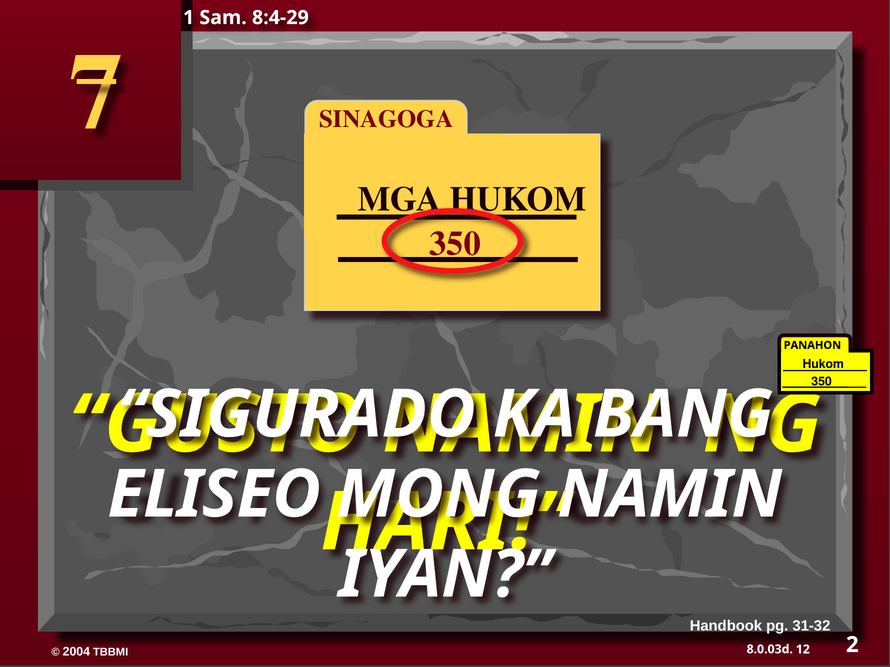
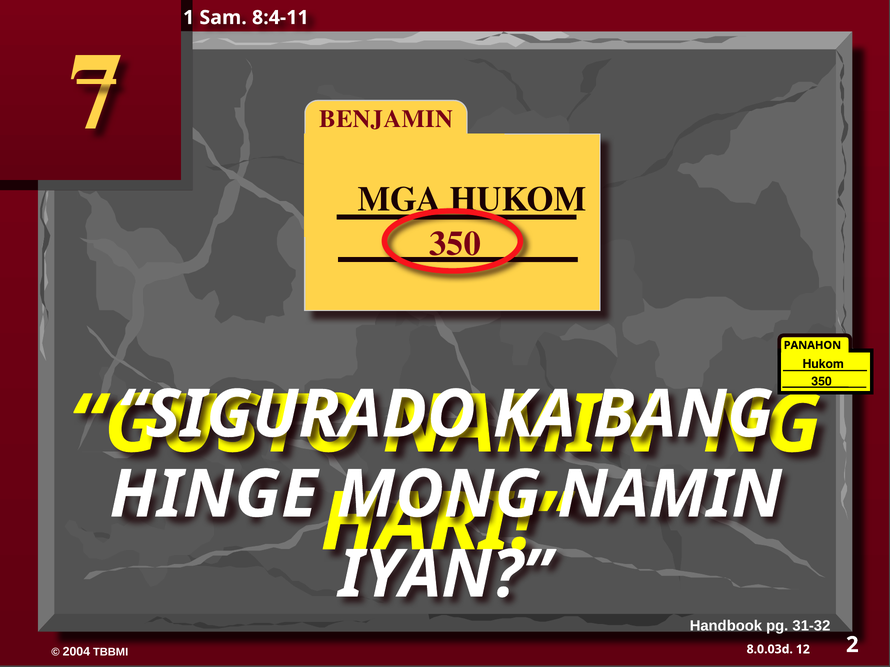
8:4-29: 8:4-29 -> 8:4-11 (280, 18)
SINAGOGA: SINAGOGA -> BENJAMIN (386, 119)
ELISEO: ELISEO -> HINGE (214, 495)
